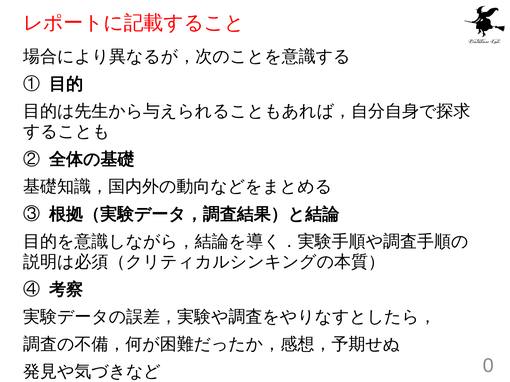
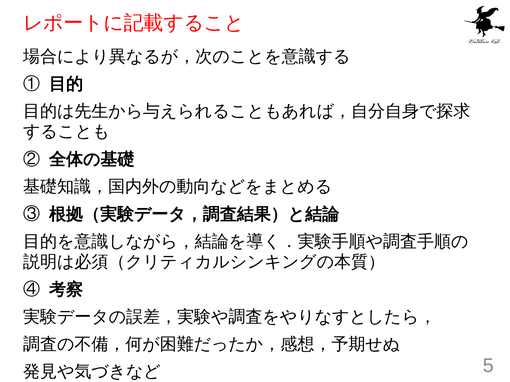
0: 0 -> 5 (488, 366)
